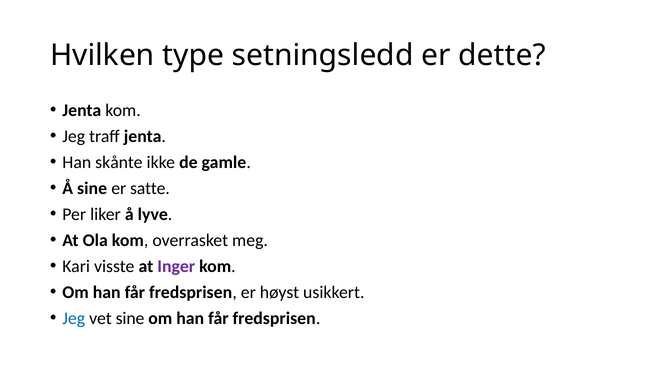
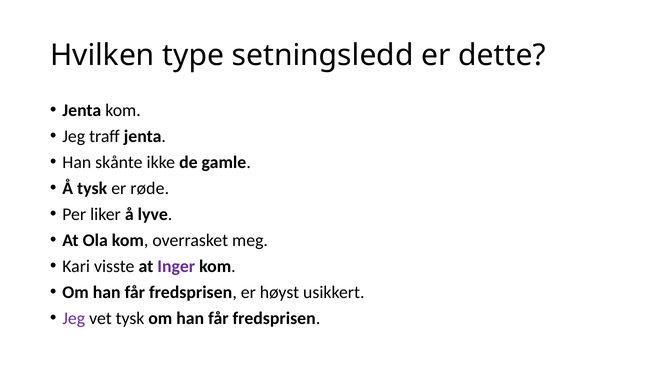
Å sine: sine -> tysk (92, 188)
satte: satte -> røde (150, 188)
Jeg colour: blue -> purple (74, 318)
vet sine: sine -> tysk (130, 318)
